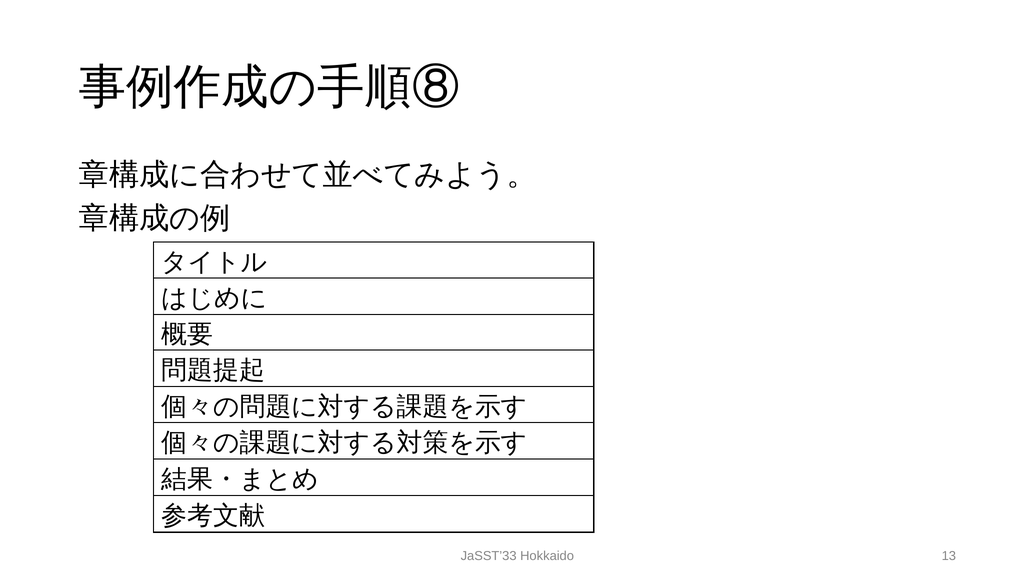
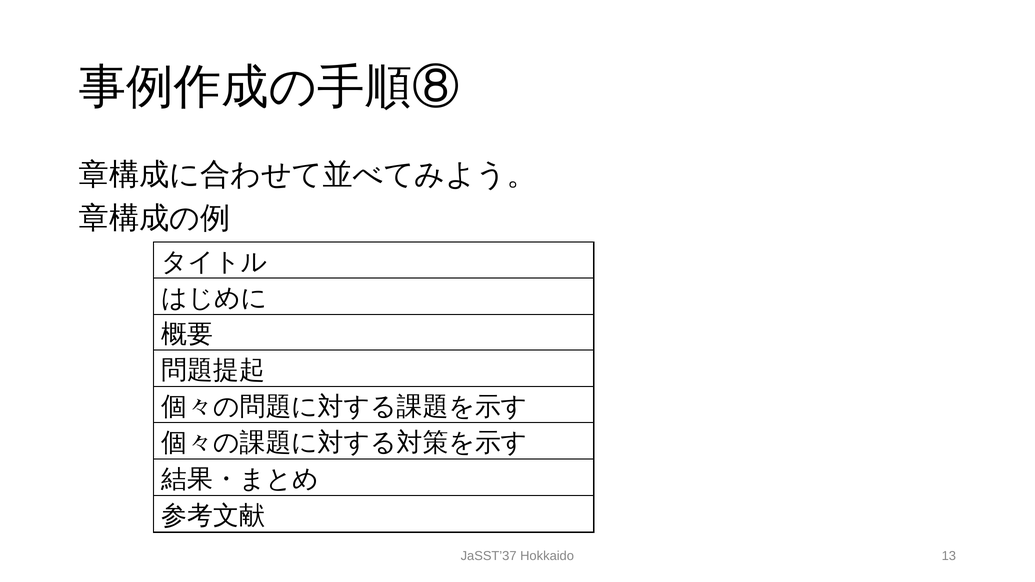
JaSST’33: JaSST’33 -> JaSST’37 (489, 556)
